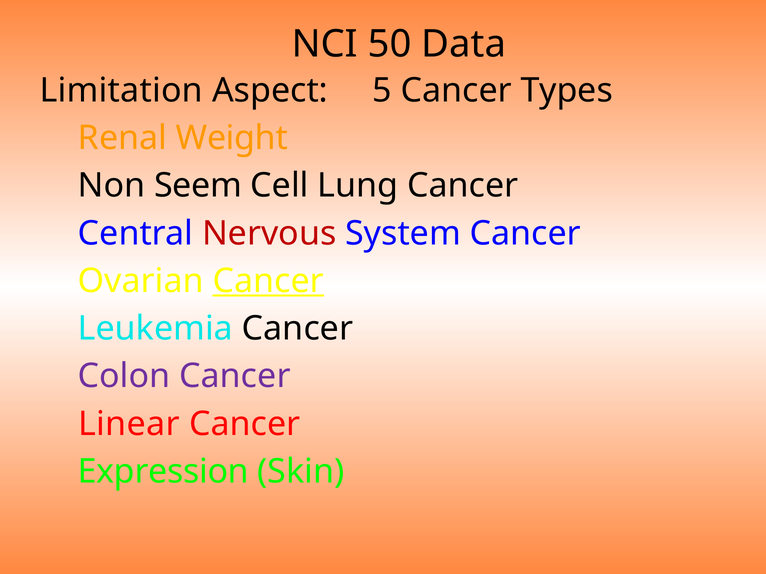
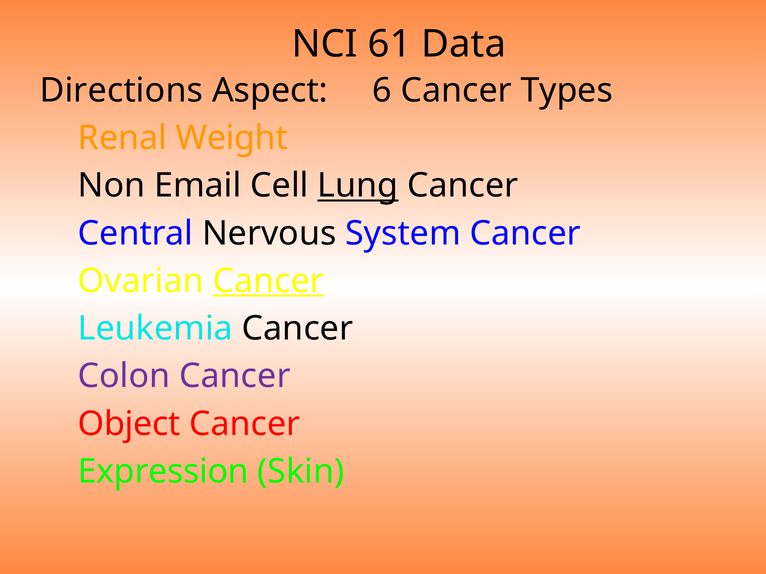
50: 50 -> 61 (390, 44)
Limitation: Limitation -> Directions (121, 90)
5: 5 -> 6 (382, 90)
Seem: Seem -> Email (198, 186)
Lung underline: none -> present (358, 186)
Nervous colour: red -> black (269, 234)
Linear: Linear -> Object (129, 424)
